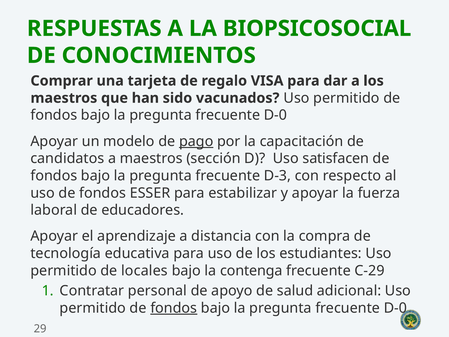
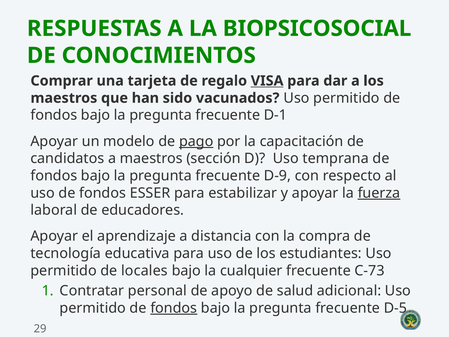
VISA underline: none -> present (267, 81)
D-0: D-0 -> D-1 (276, 115)
satisfacen: satisfacen -> temprana (336, 158)
D-3: D-3 -> D-9 (277, 176)
fuerza underline: none -> present (379, 193)
contenga: contenga -> cualquier (251, 270)
C-29: C-29 -> C-73 (370, 270)
D-0: D-0 -> D-5 (395, 308)
